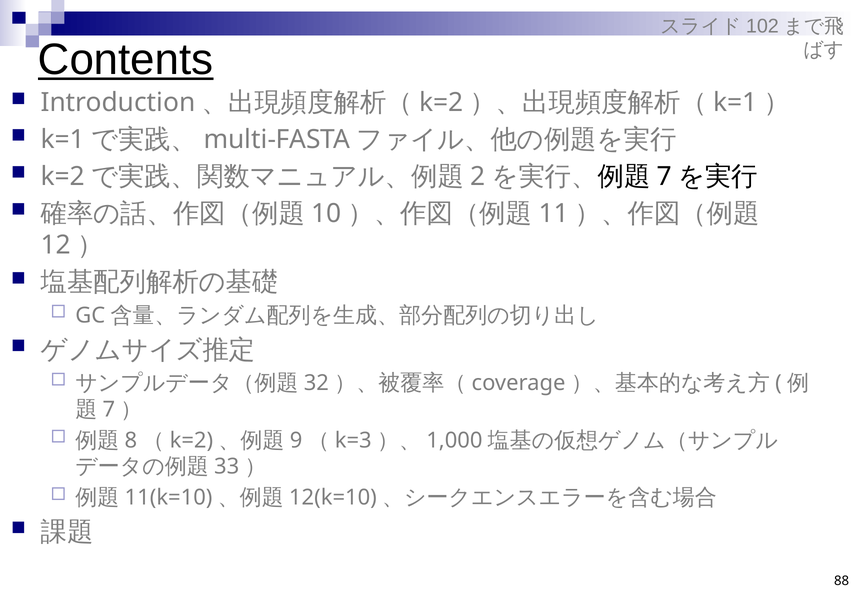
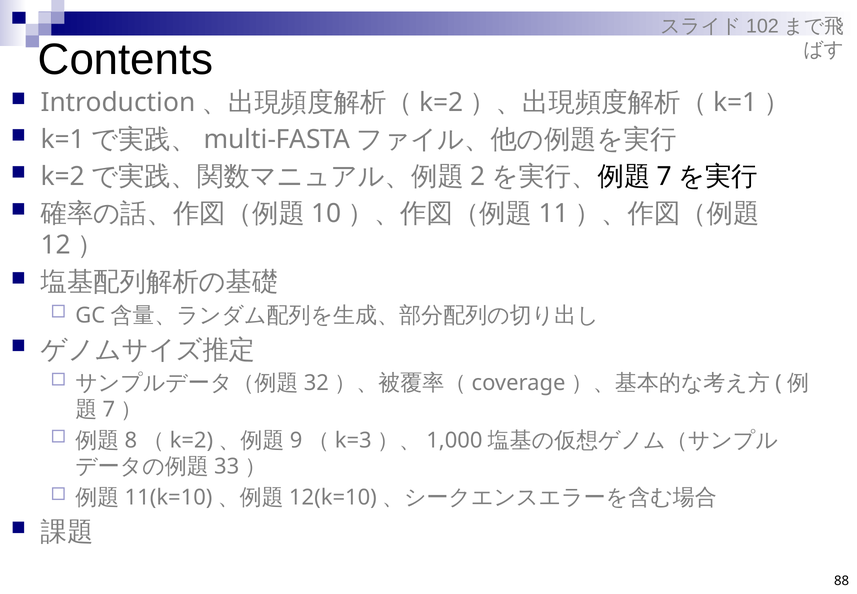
Contents underline: present -> none (126, 60)
